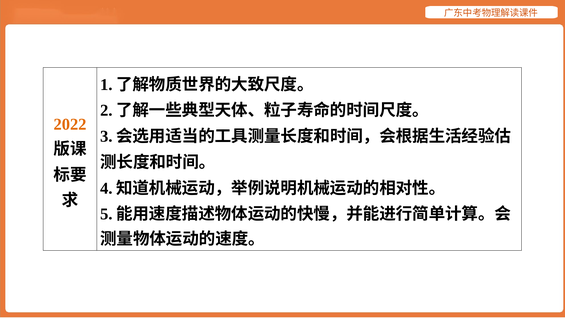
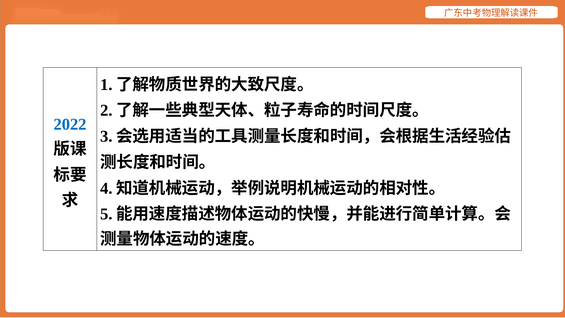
2022 colour: orange -> blue (70, 124)
